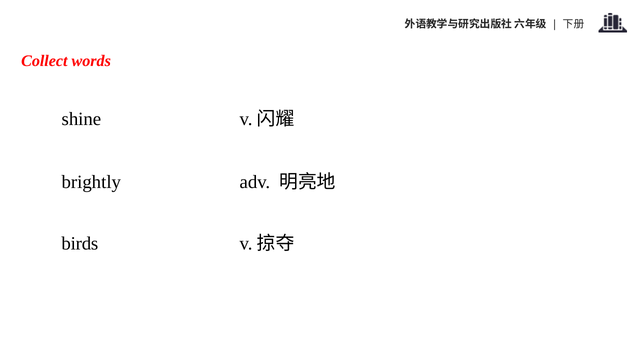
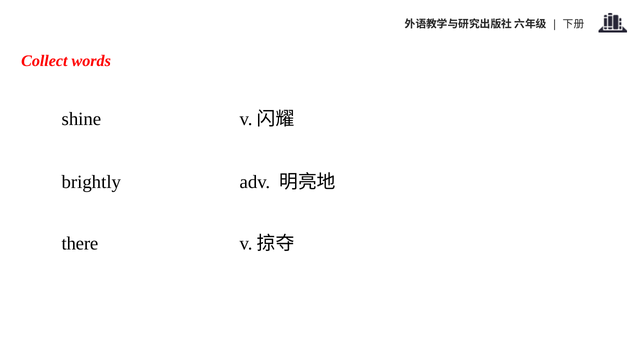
birds: birds -> there (80, 244)
